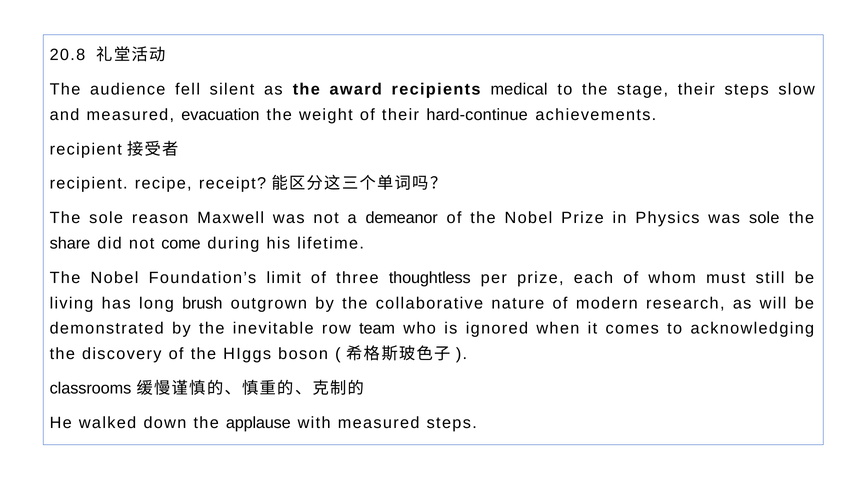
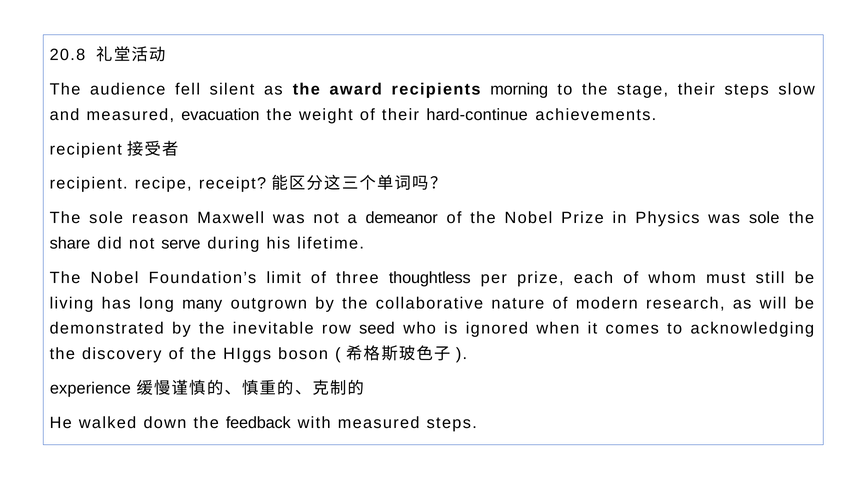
medical: medical -> morning (519, 89)
come: come -> serve (181, 243)
brush: brush -> many (202, 303)
team: team -> seed (377, 328)
classrooms: classrooms -> experience (90, 388)
applause: applause -> feedback (258, 422)
